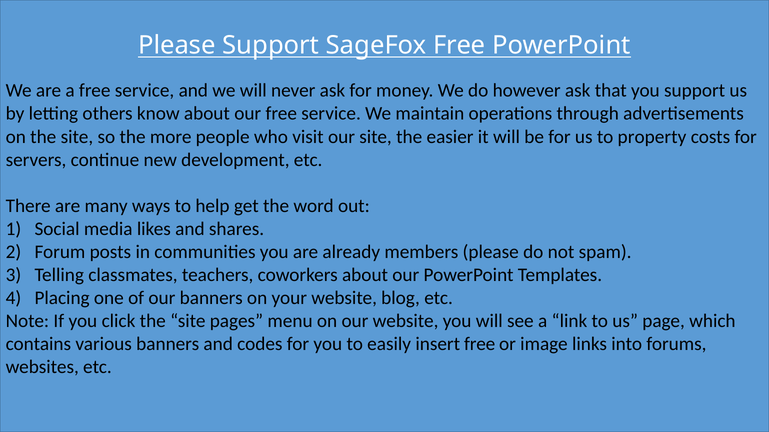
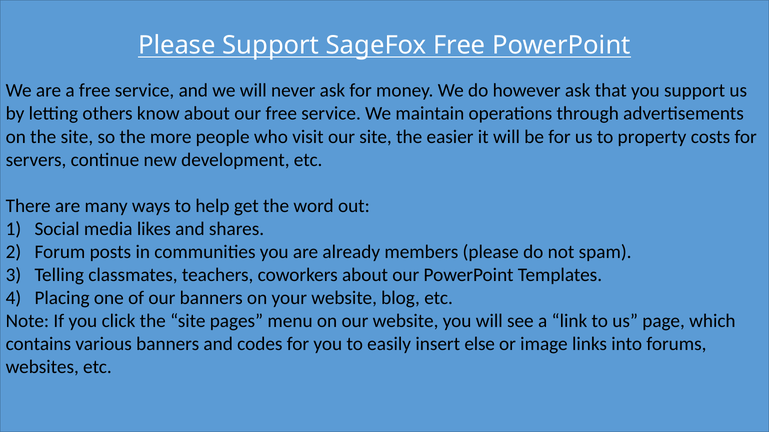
insert free: free -> else (480, 344)
